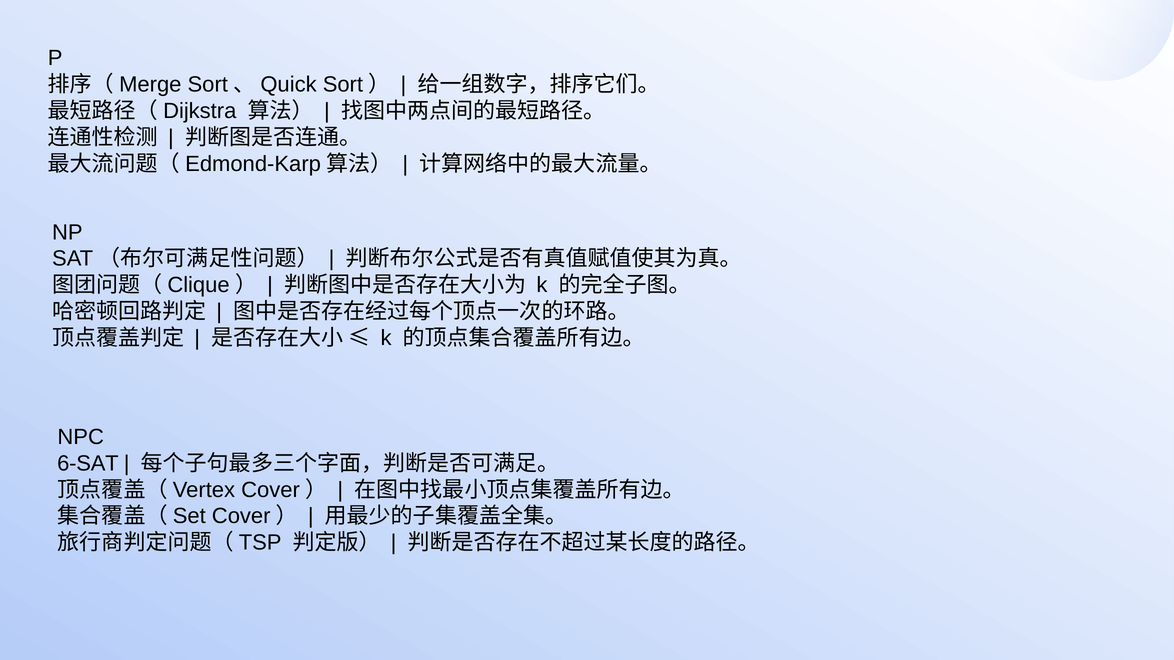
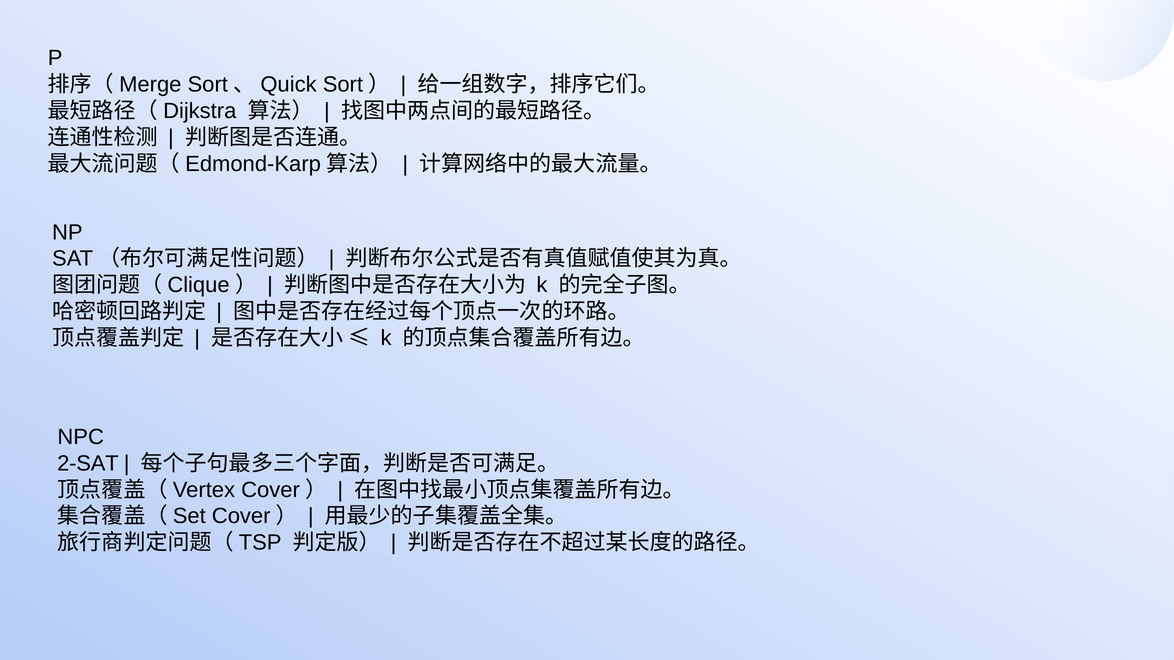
6-SAT: 6-SAT -> 2-SAT (88, 464)
